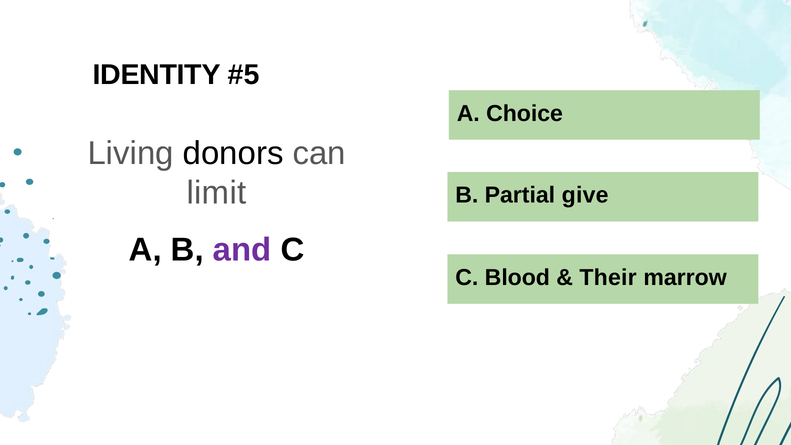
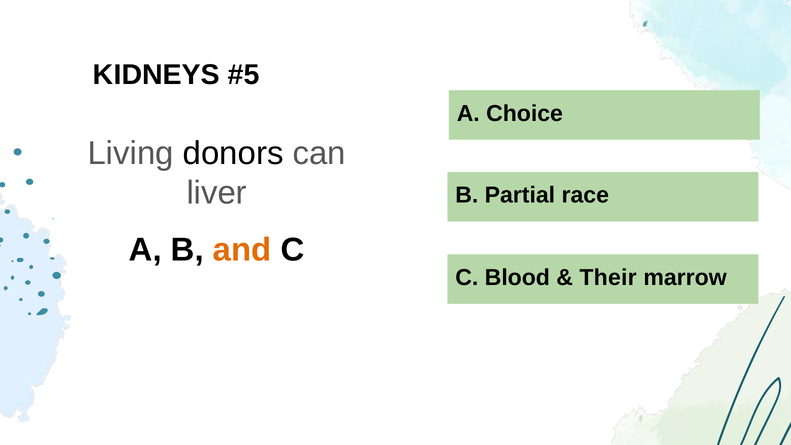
IDENTITY: IDENTITY -> KIDNEYS (156, 75)
limit: limit -> liver (217, 193)
give: give -> race (585, 195)
and colour: purple -> orange (242, 250)
